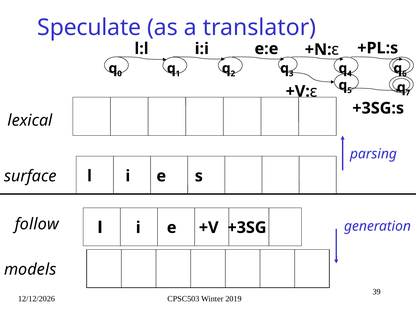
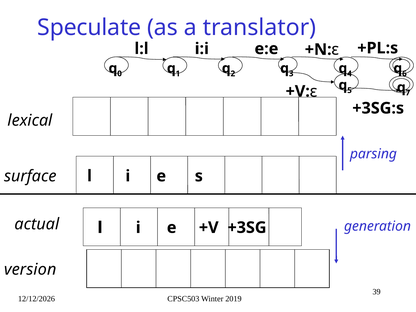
follow: follow -> actual (37, 224)
models: models -> version (30, 269)
